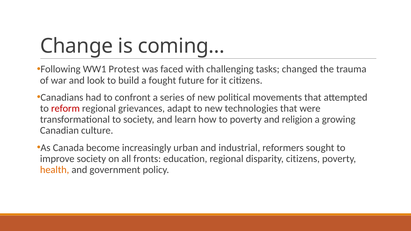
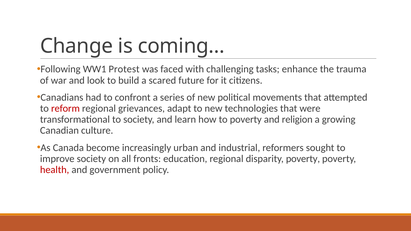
changed: changed -> enhance (300, 69)
fought: fought -> scared (162, 80)
disparity citizens: citizens -> poverty (303, 159)
health colour: orange -> red (55, 170)
